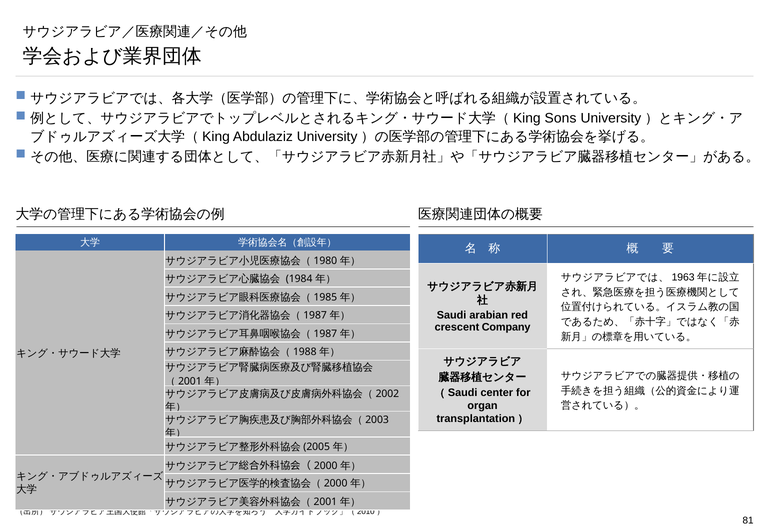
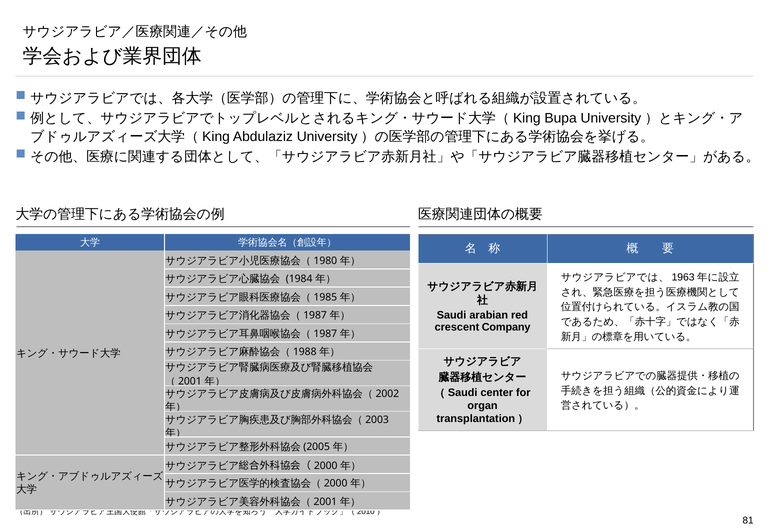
Sons: Sons -> Bupa (561, 118)
